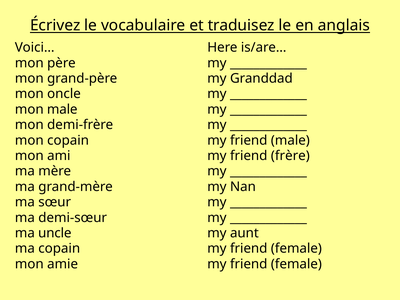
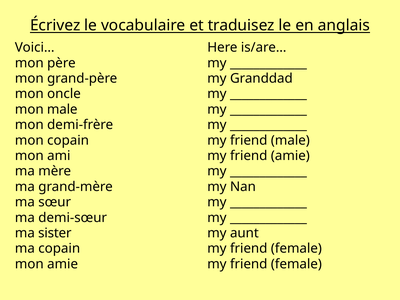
friend frère: frère -> amie (290, 156)
uncle: uncle -> sister (55, 233)
